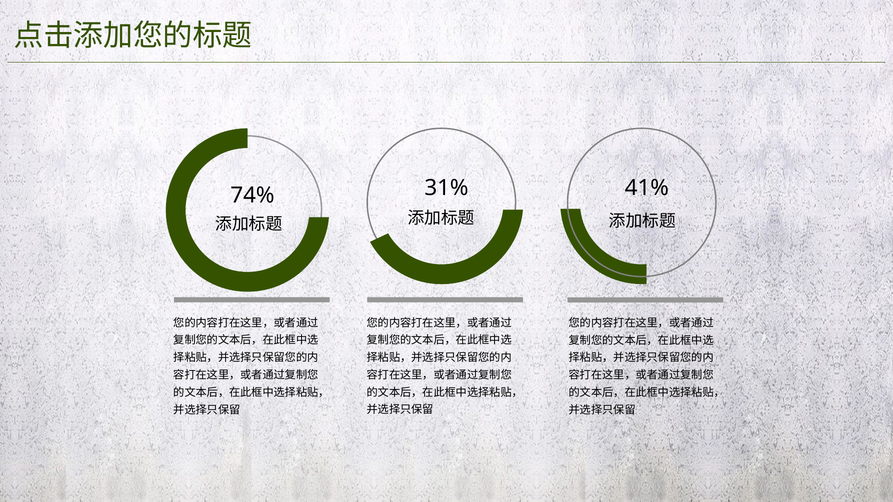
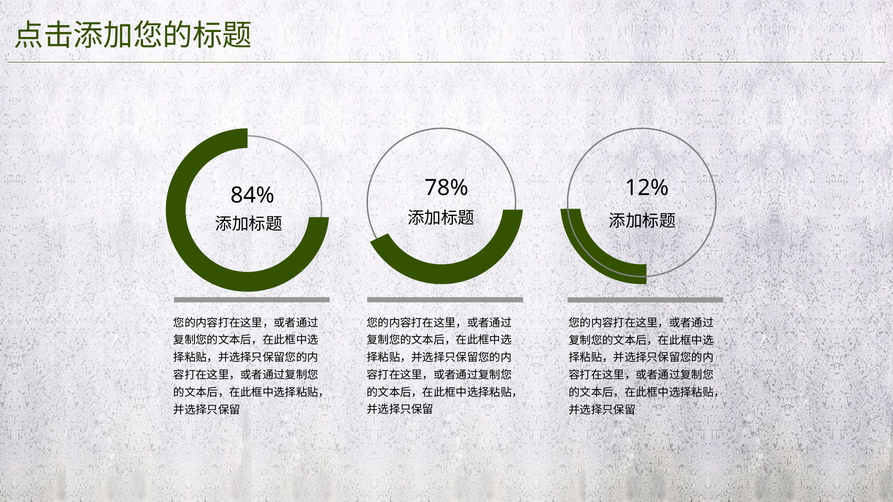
31%: 31% -> 78% (446, 188)
41%: 41% -> 12% (647, 188)
74%: 74% -> 84% (252, 196)
